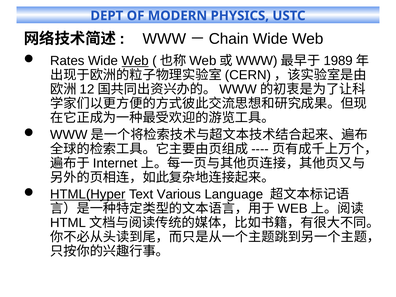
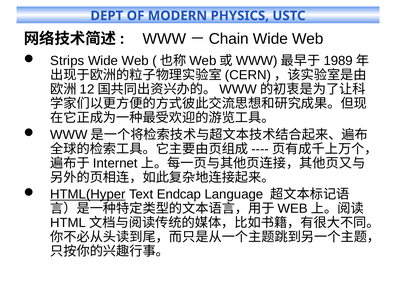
Rates: Rates -> Strips (67, 61)
Web underline: present -> none (135, 61)
Various: Various -> Endcap (179, 194)
